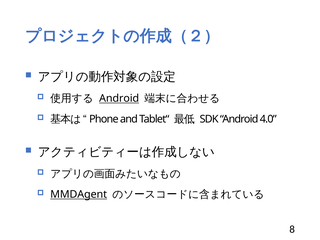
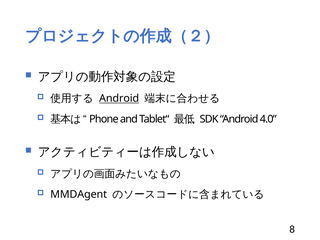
MMDAgent underline: present -> none (79, 194)
